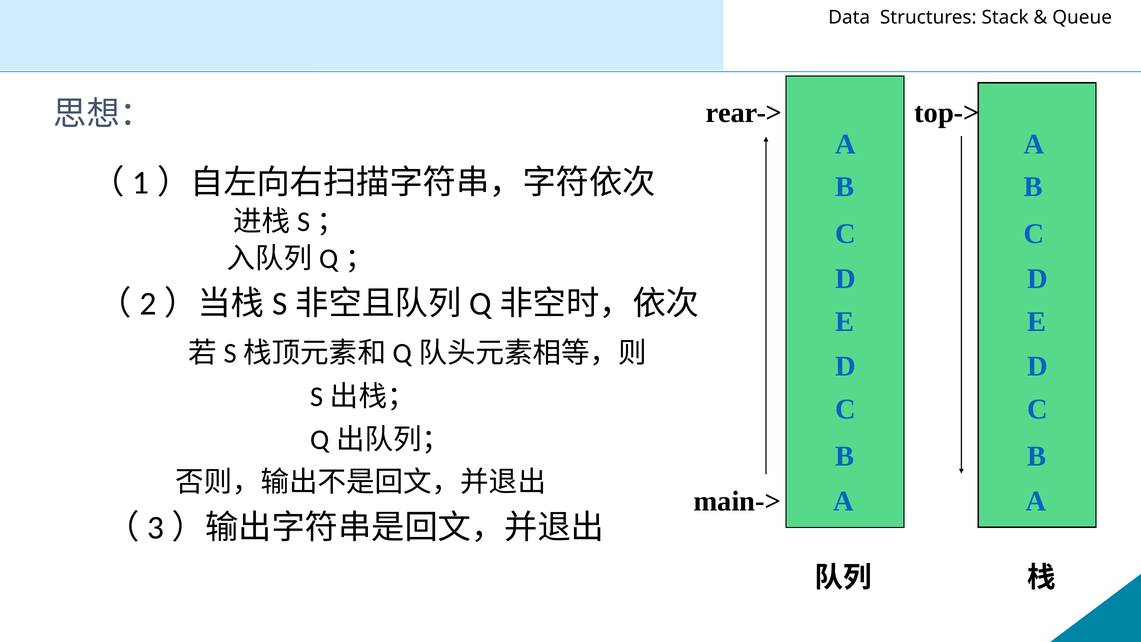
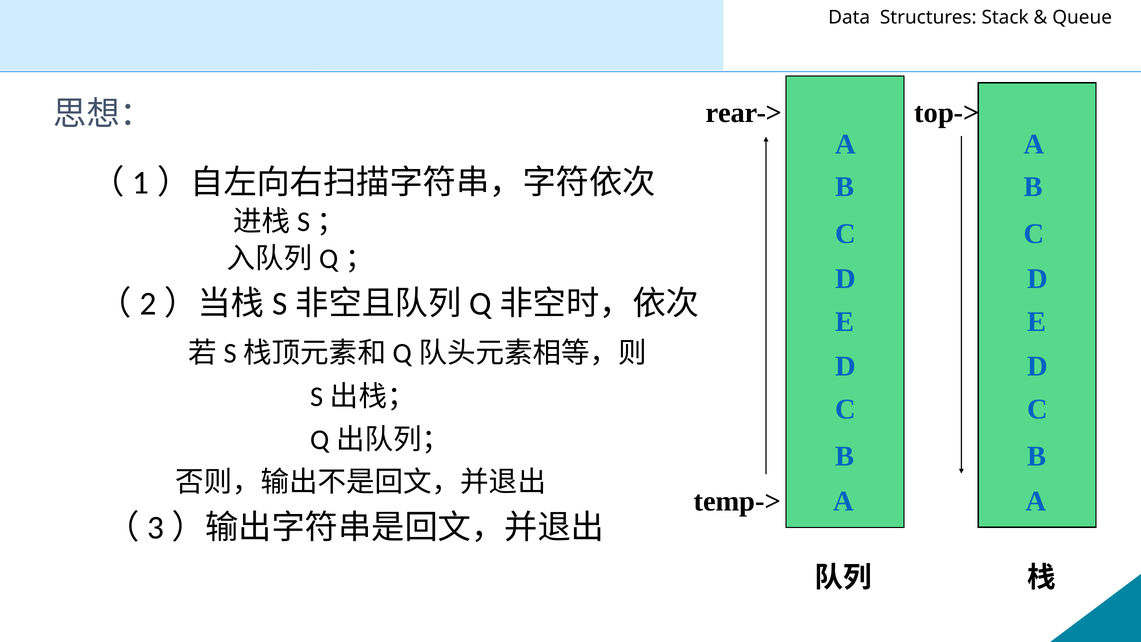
main->: main-> -> temp-> (737, 501)
